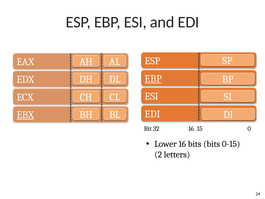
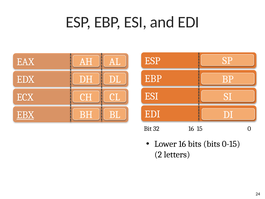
EBP underline: present -> none (153, 79)
